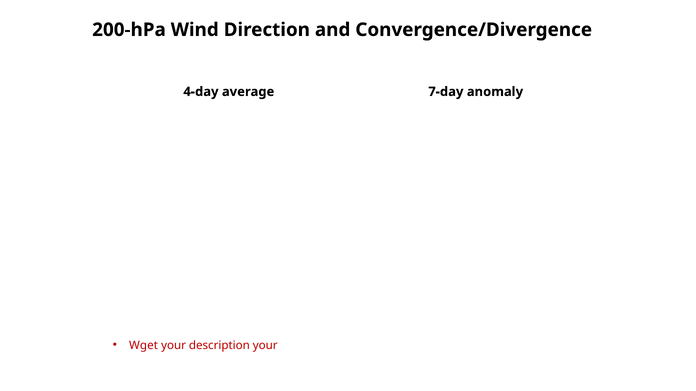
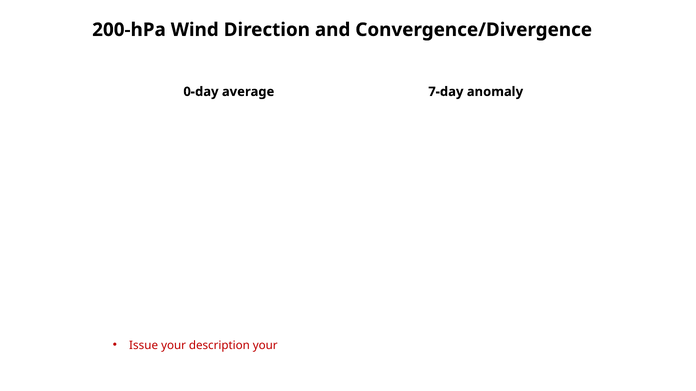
4-day: 4-day -> 0-day (201, 92)
Wget: Wget -> Issue (144, 346)
